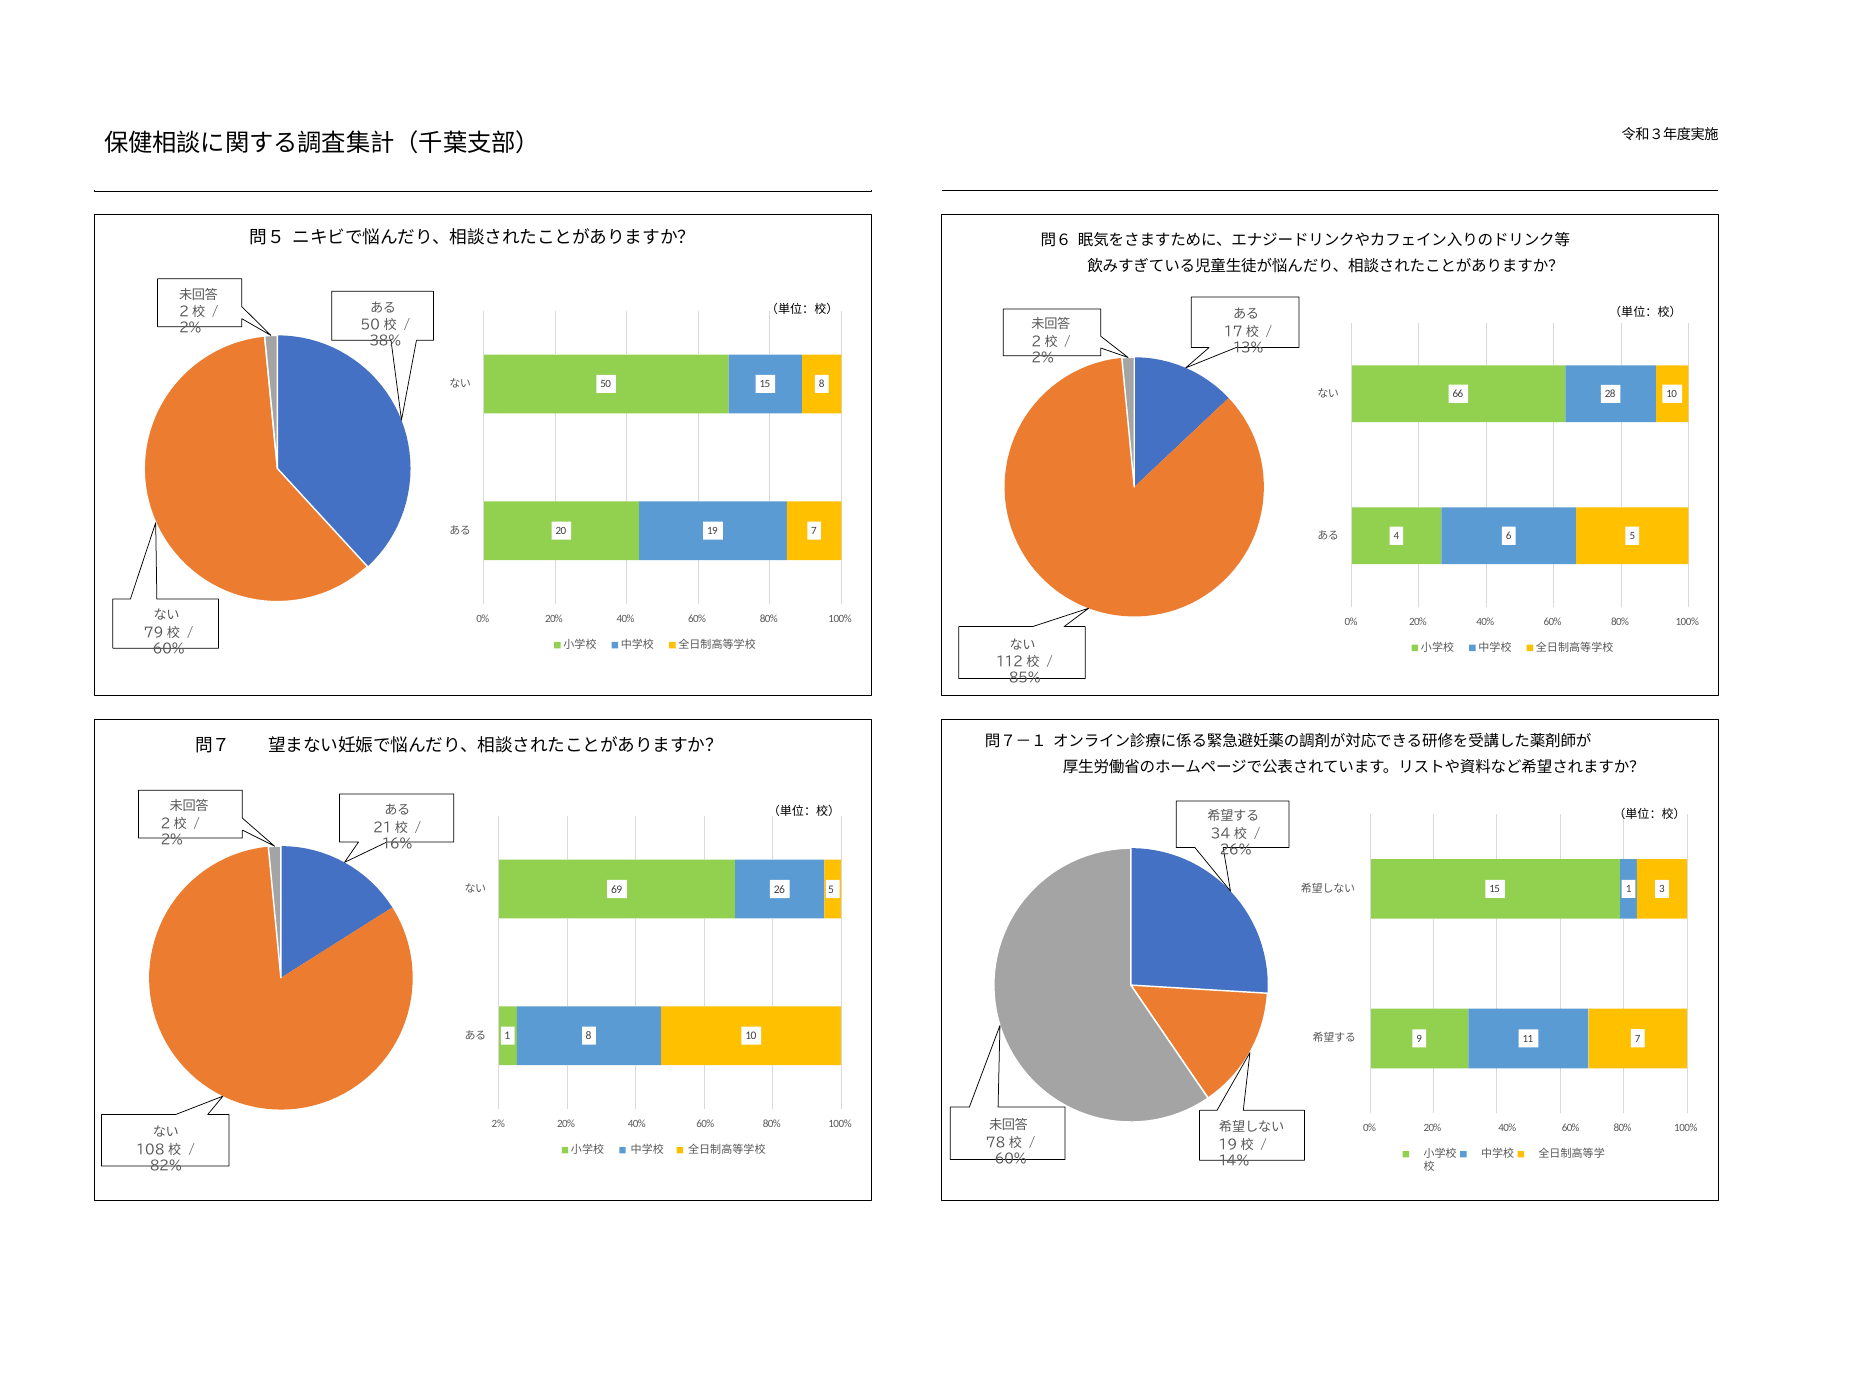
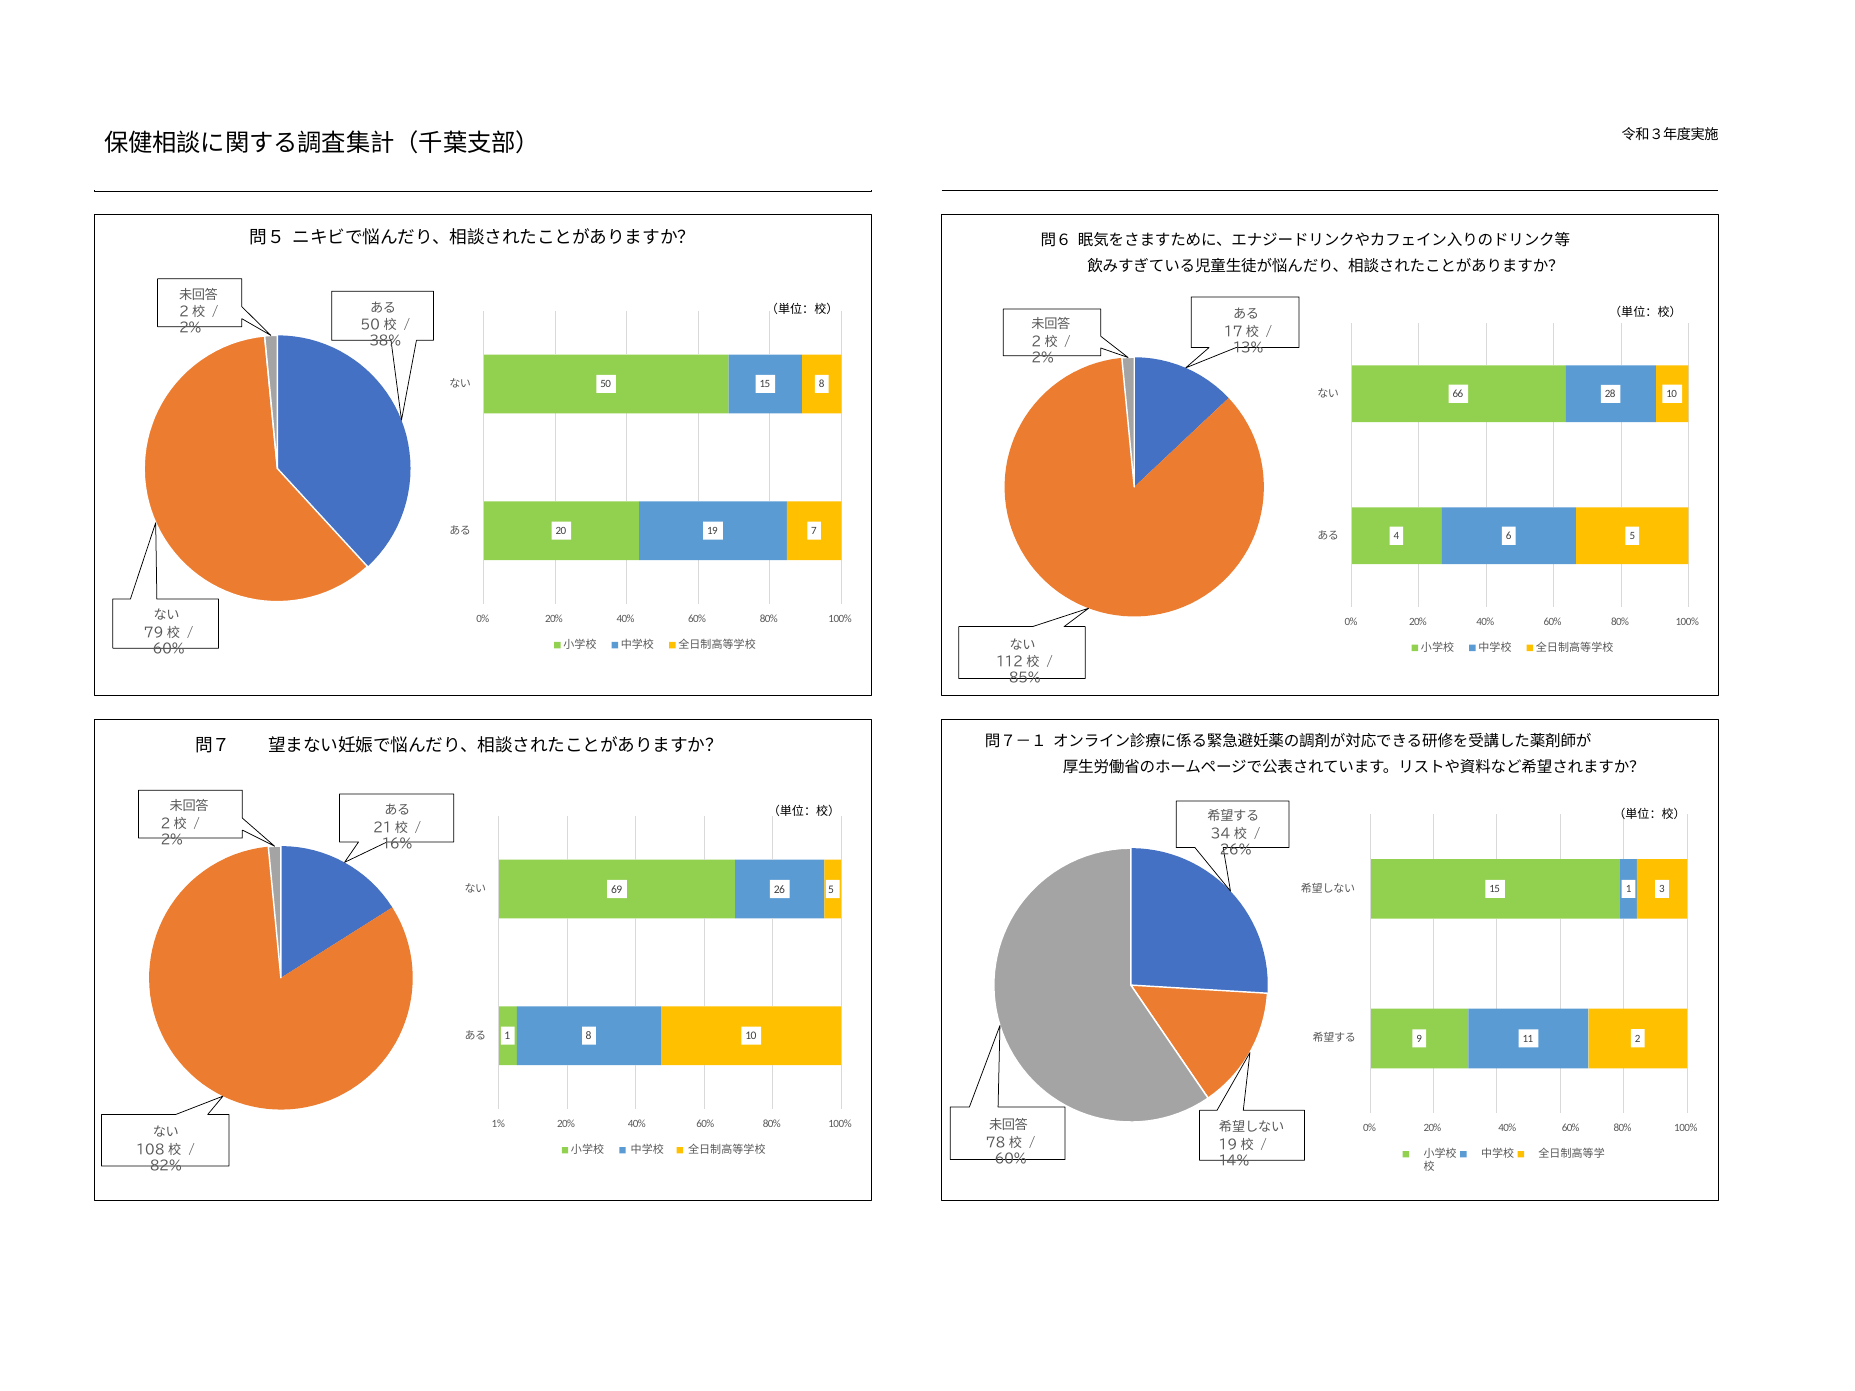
11 7: 7 -> 2 (1638, 1039)
2%: 2% -> 1% (498, 1124)
